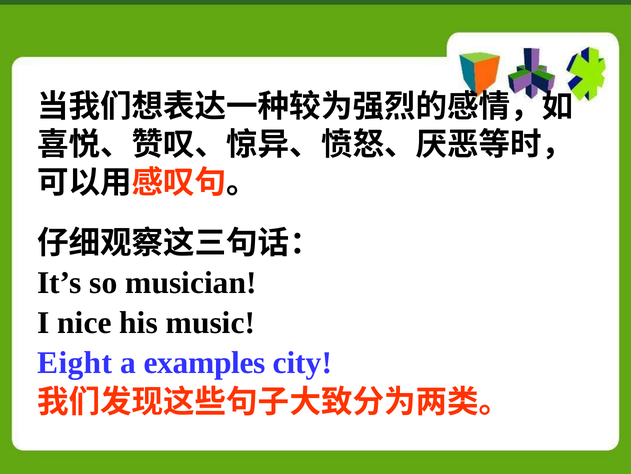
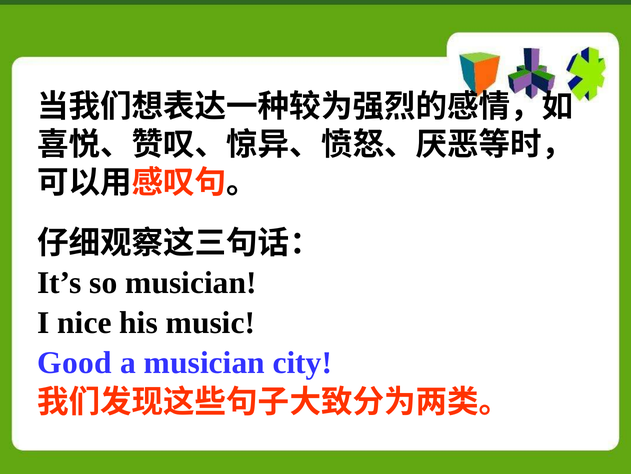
Eight: Eight -> Good (75, 362)
a examples: examples -> musician (204, 362)
